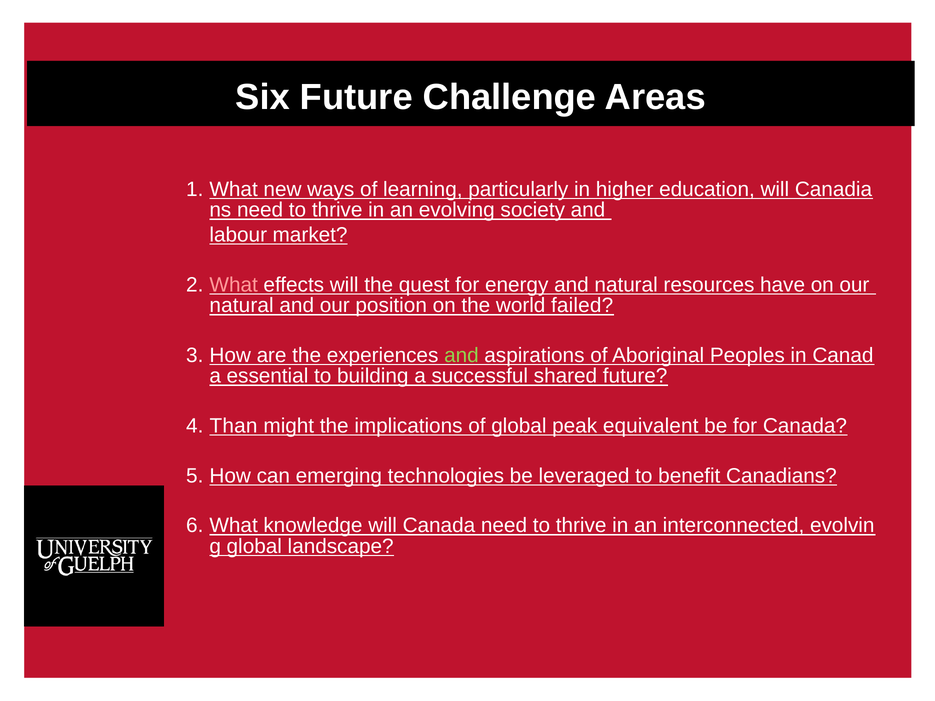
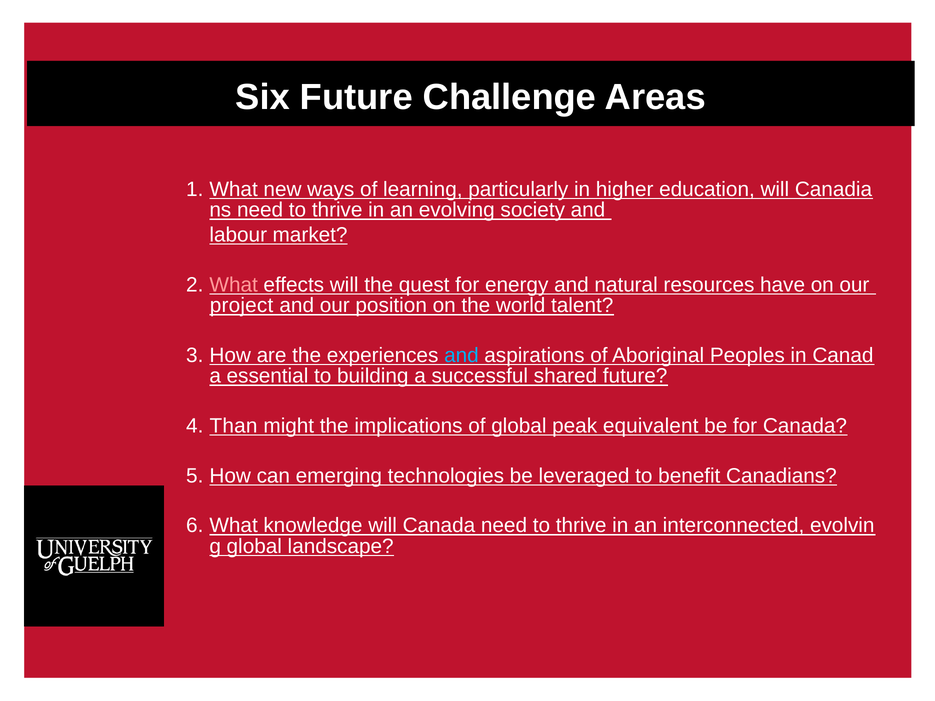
natural: natural -> project (242, 306)
failed: failed -> talent (582, 306)
and colour: light green -> light blue (461, 355)
